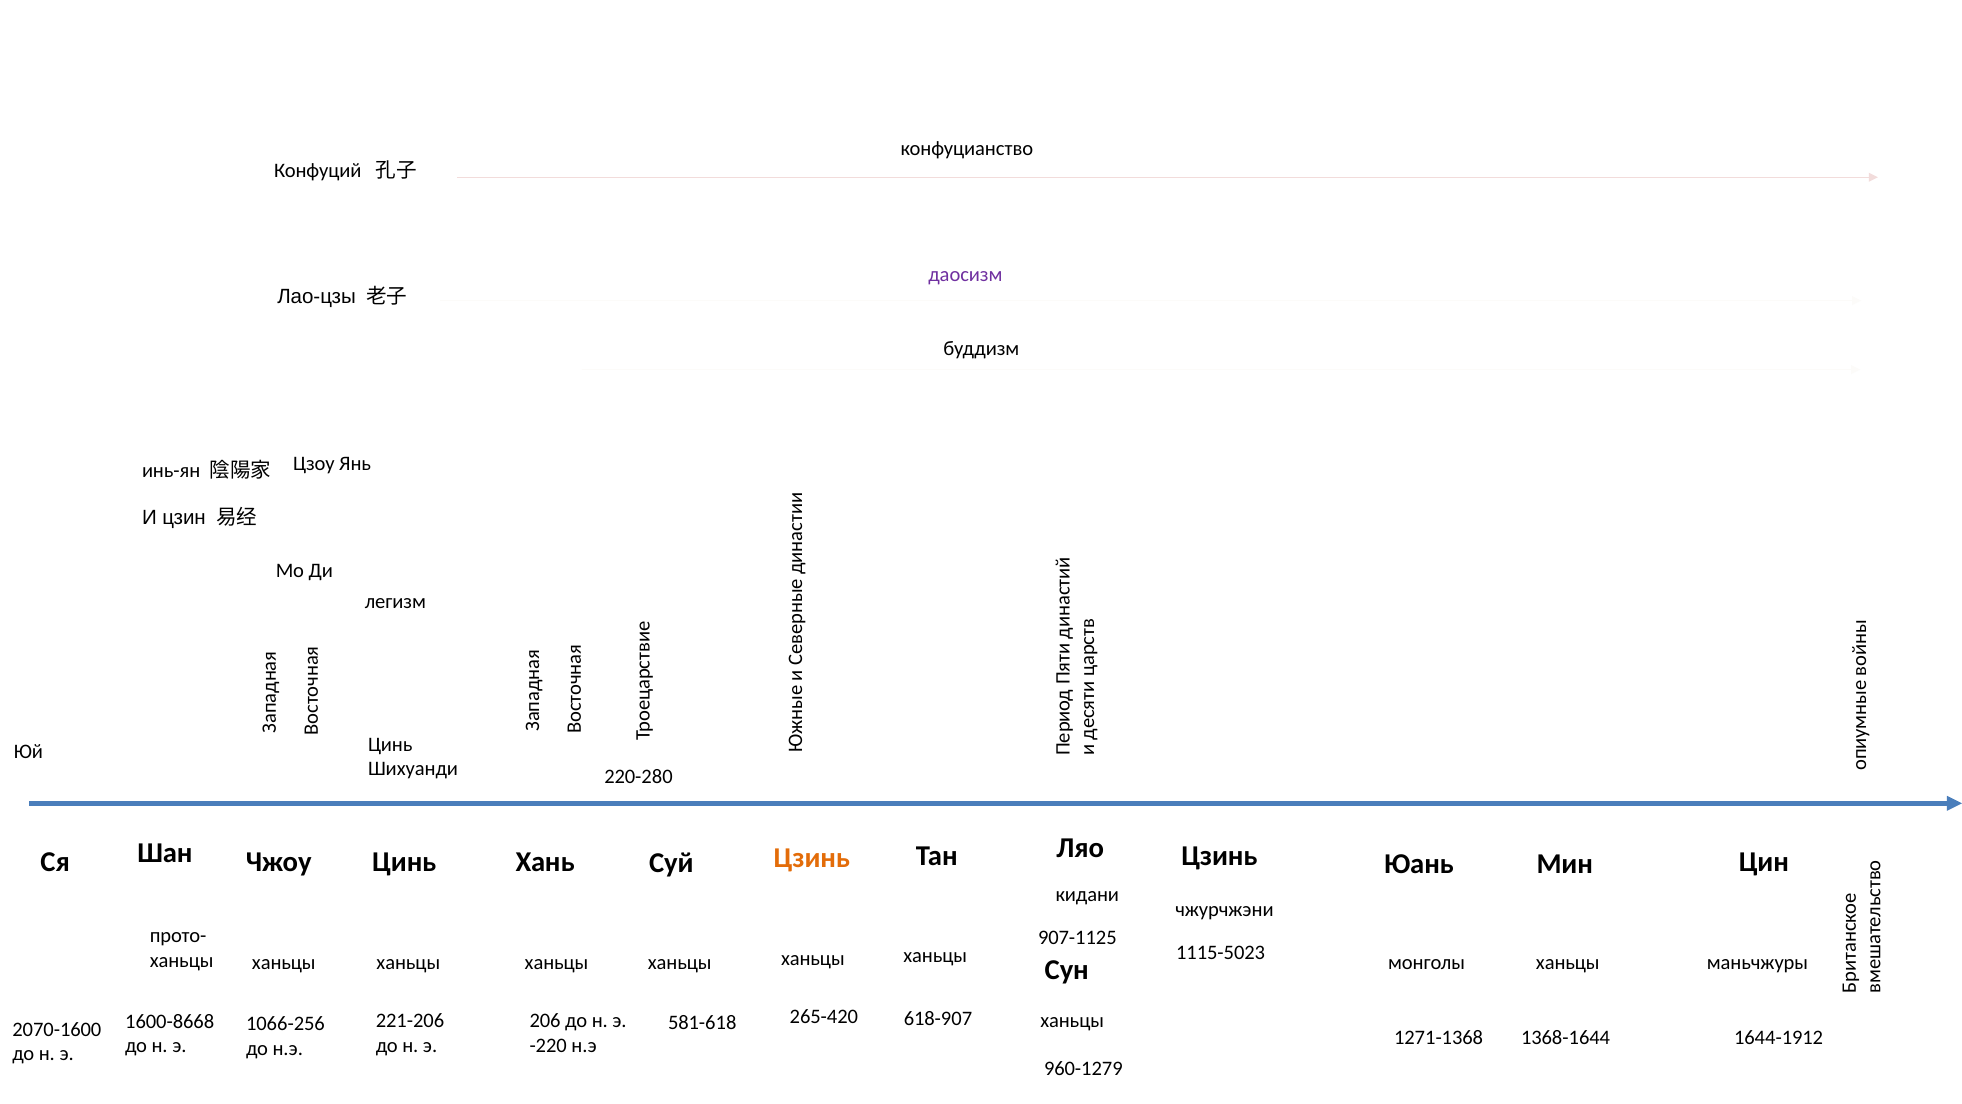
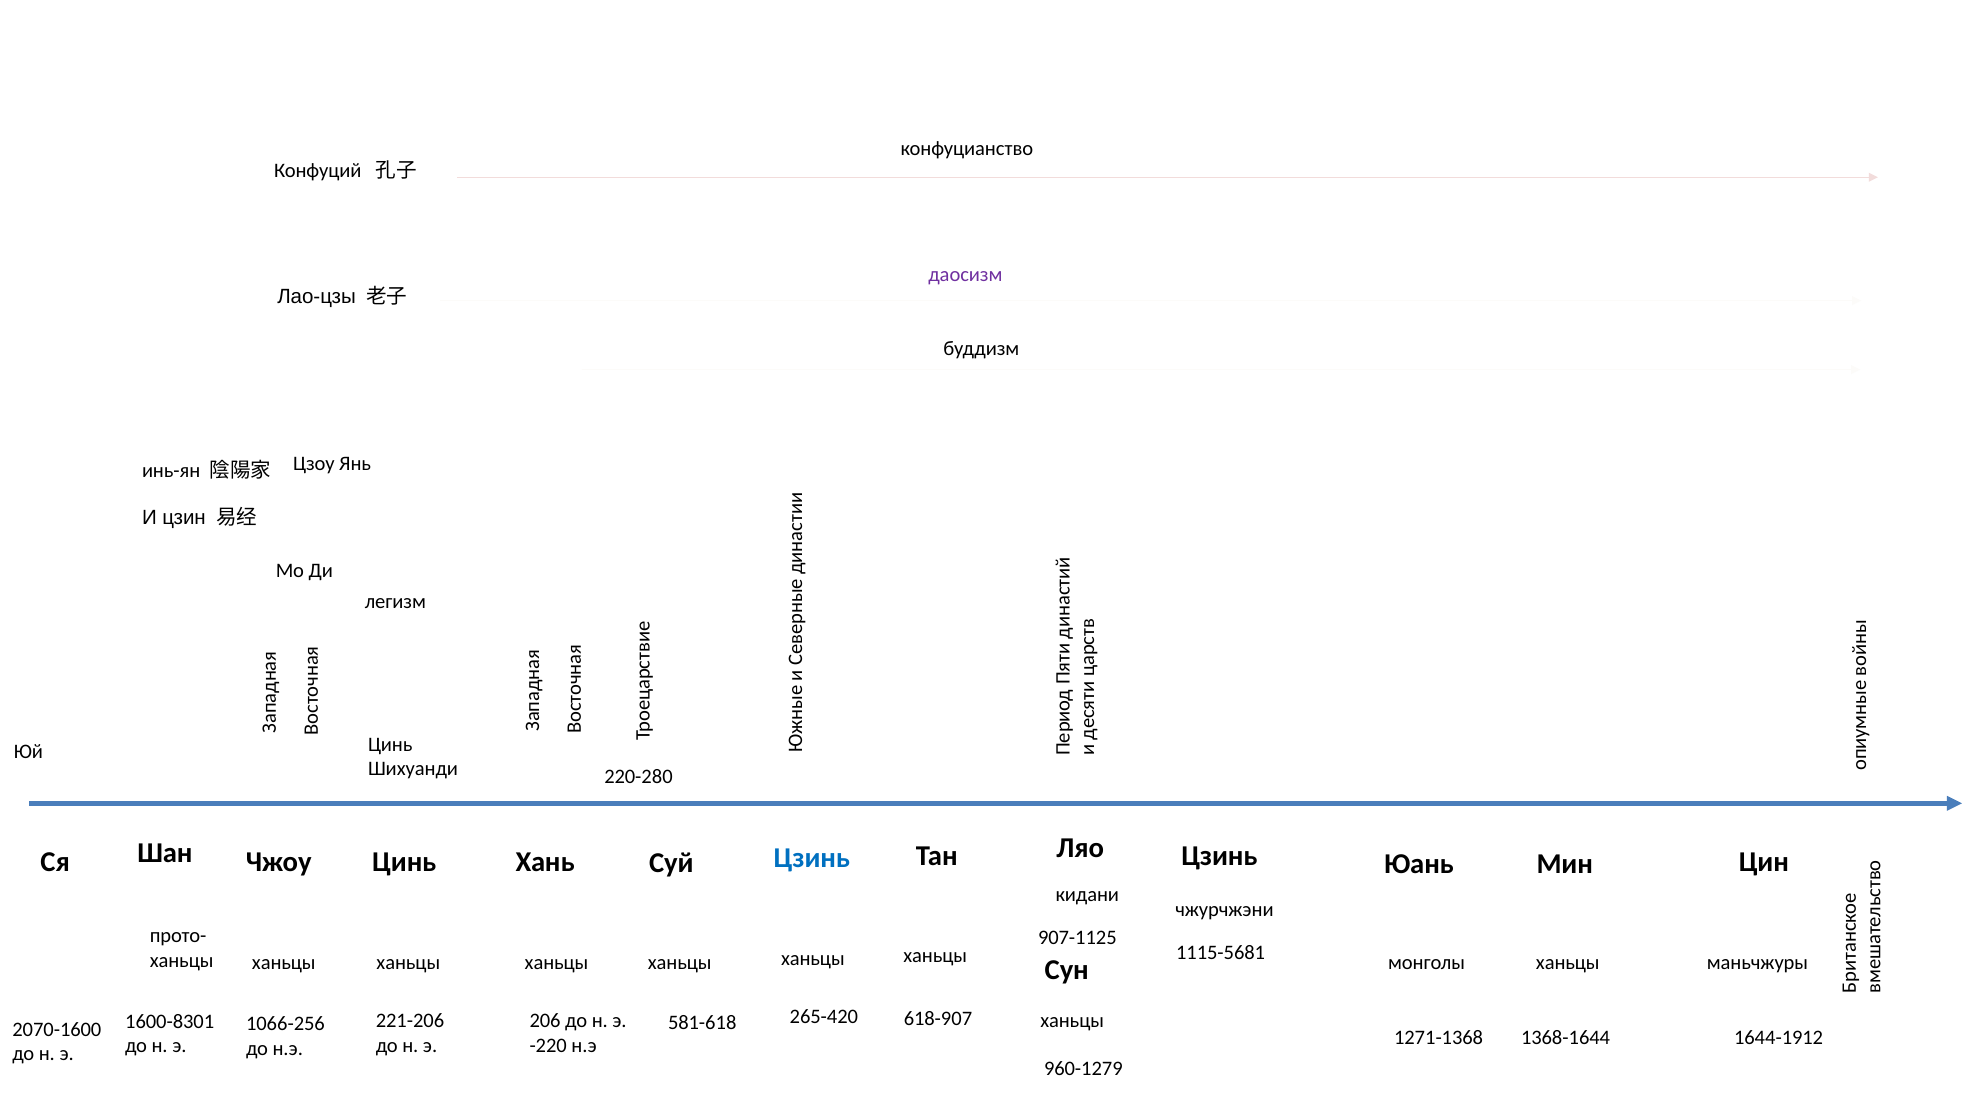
Цзинь colour: orange -> blue (812, 857)
1115-5023: 1115-5023 -> 1115-5681 (1221, 953)
1600-8668: 1600-8668 -> 1600-8301 (170, 1021)
